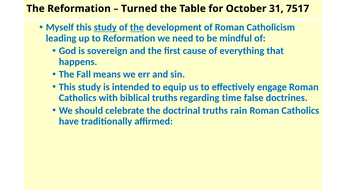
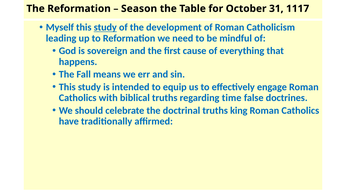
Turned: Turned -> Season (139, 9)
7517: 7517 -> 1117 (298, 9)
the underline: present -> none (137, 27)
rain: rain -> king (239, 111)
